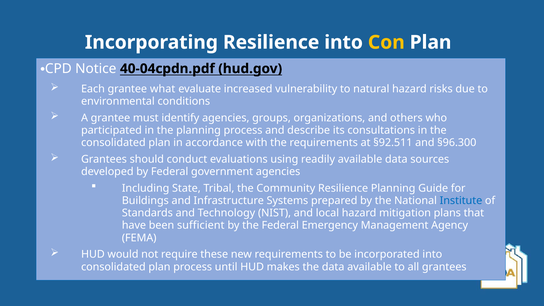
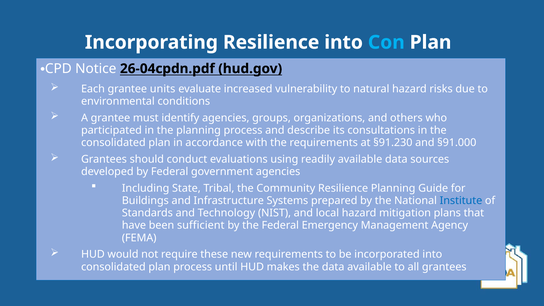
Con colour: yellow -> light blue (386, 42)
40-04cpdn.pdf: 40-04cpdn.pdf -> 26-04cpdn.pdf (167, 69)
what: what -> units (163, 89)
§92.511: §92.511 -> §91.230 (393, 143)
§96.300: §96.300 -> §91.000 (457, 143)
